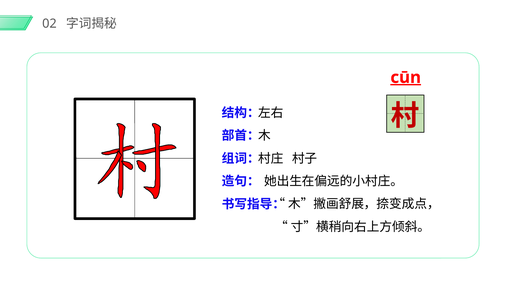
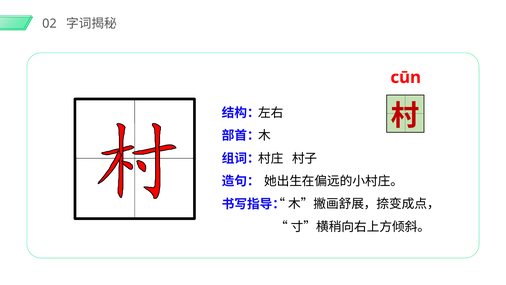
cūn underline: present -> none (406, 77)
